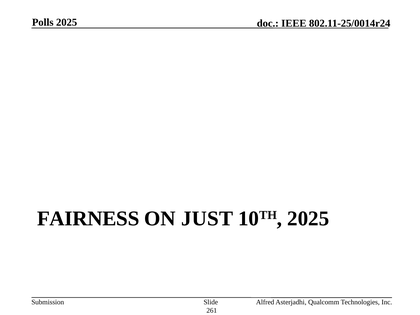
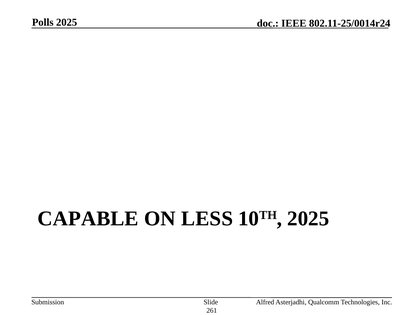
FAIRNESS: FAIRNESS -> CAPABLE (88, 219)
JUST: JUST -> LESS (207, 219)
